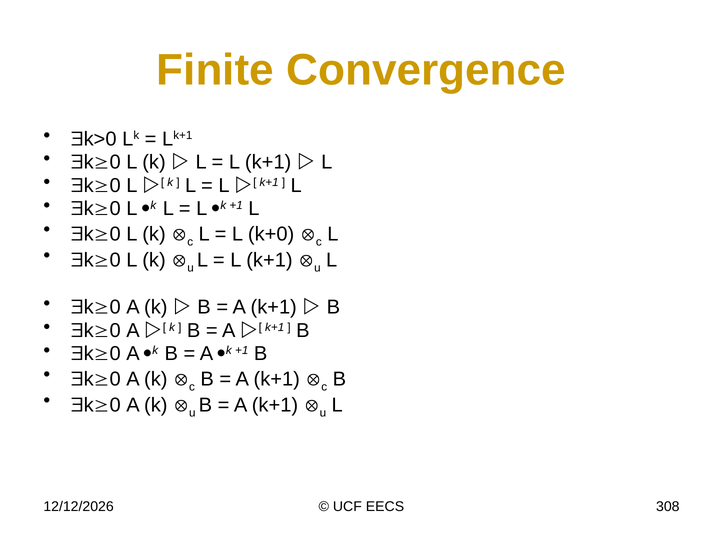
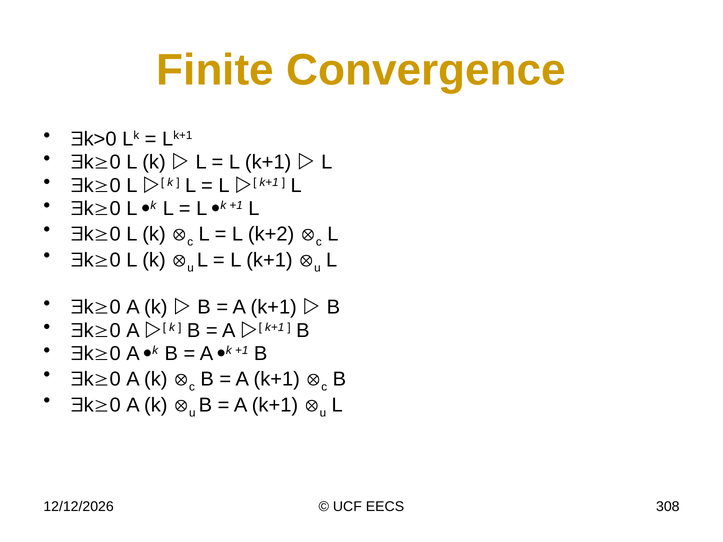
k+0: k+0 -> k+2 (271, 234)
